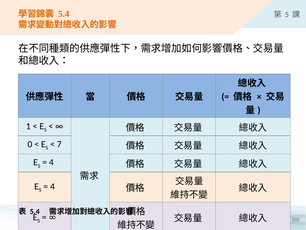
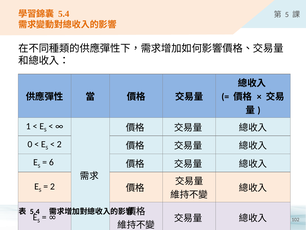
7: 7 -> 2 (59, 144)
4: 4 -> 6 (51, 162)
4: 4 -> 2 (52, 186)
